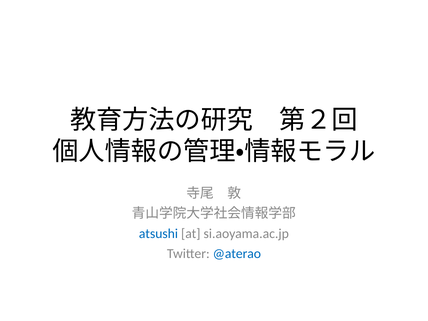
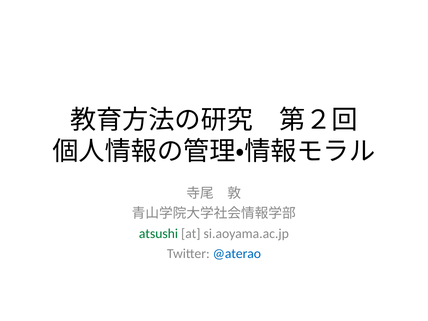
atsushi colour: blue -> green (158, 234)
